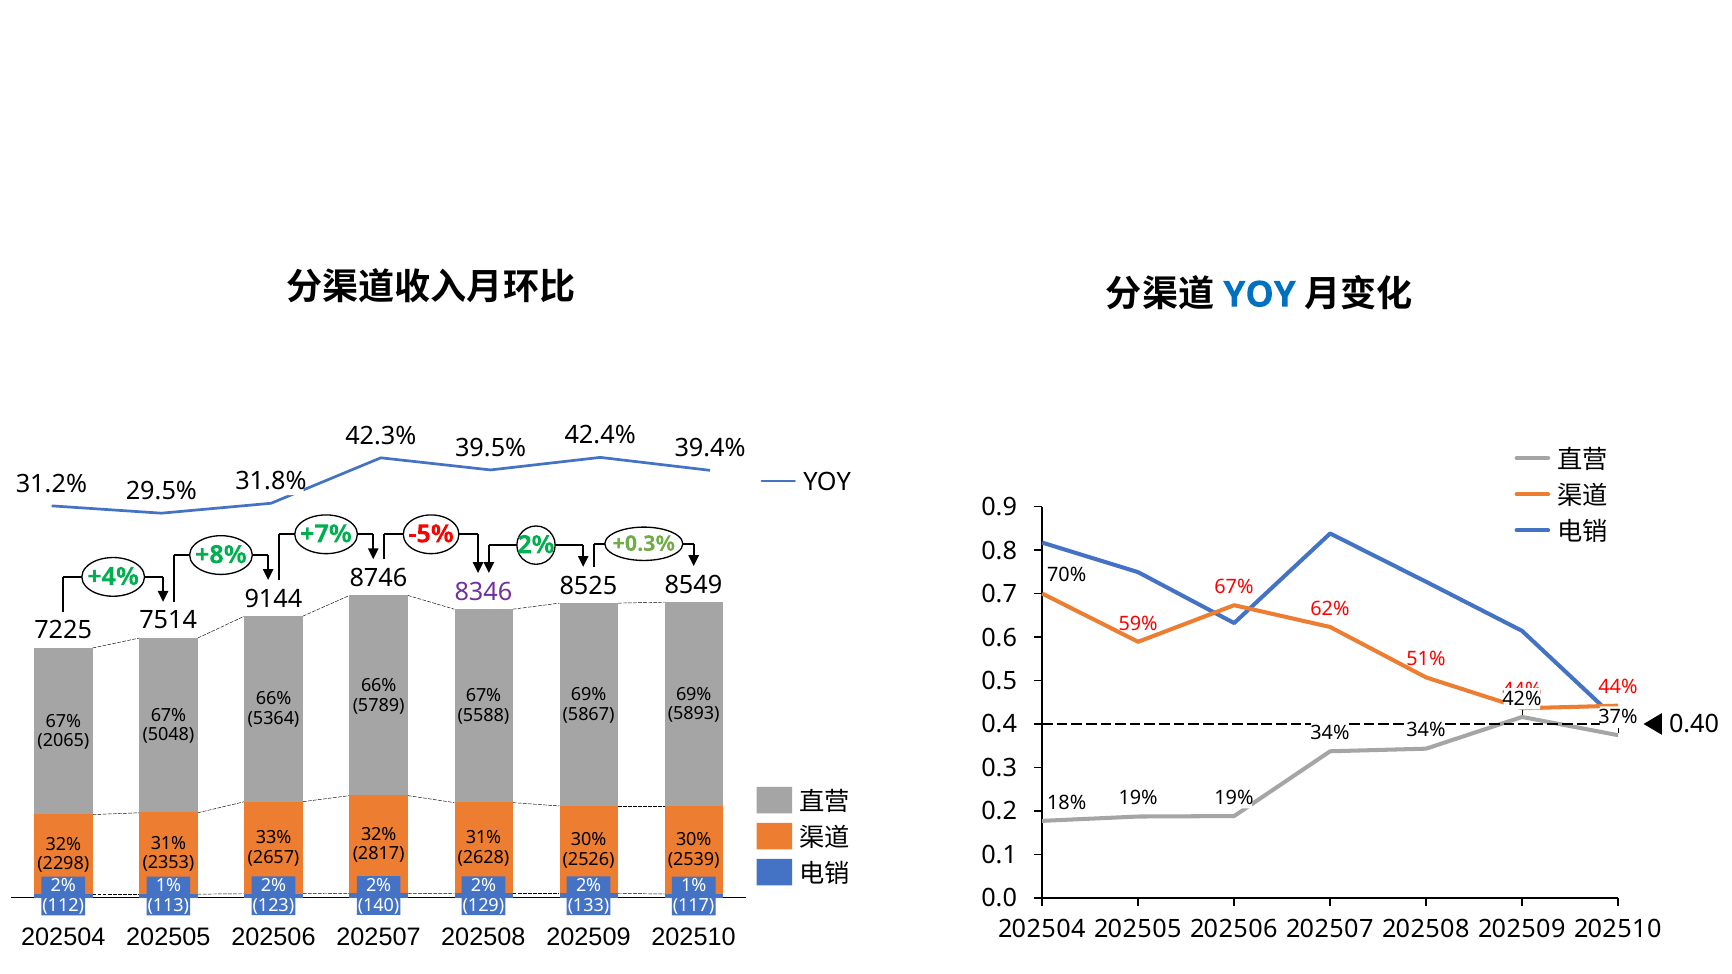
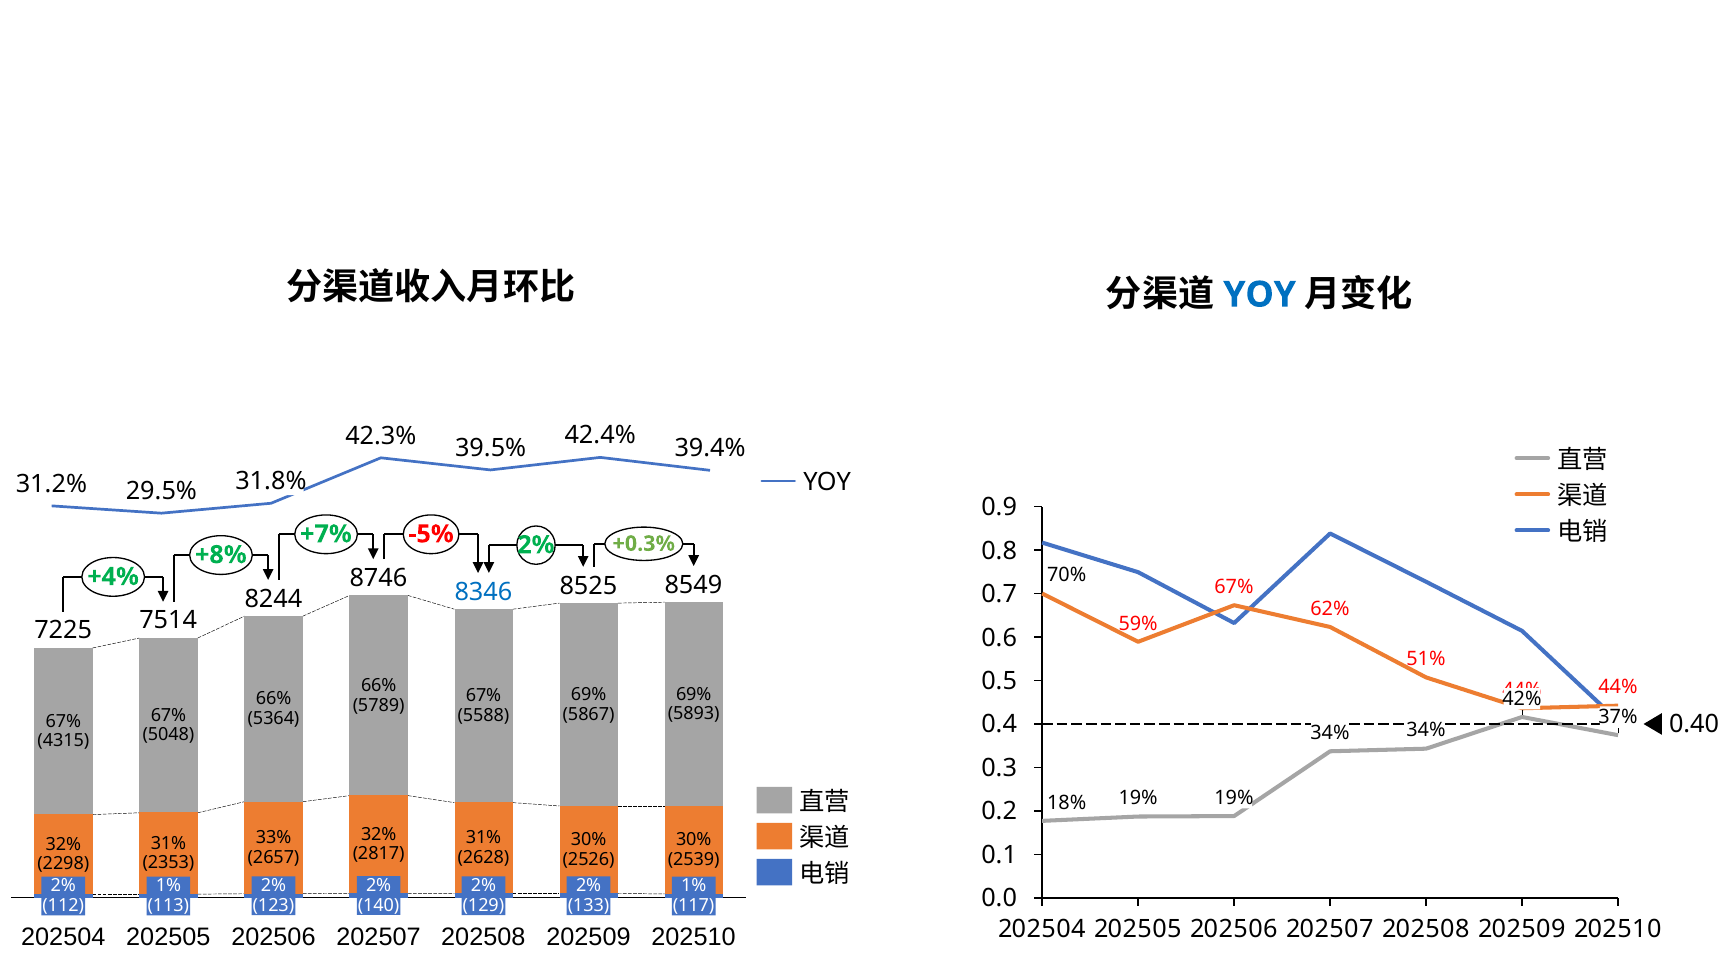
8346 colour: purple -> blue (483, 592)
9144: 9144 -> 8244 (273, 599)
2065: 2065 -> 4315 (63, 741)
